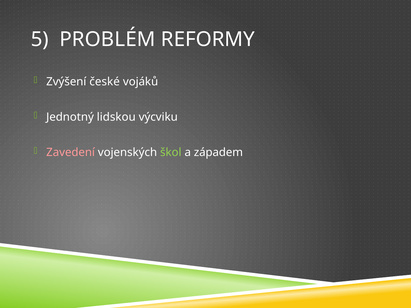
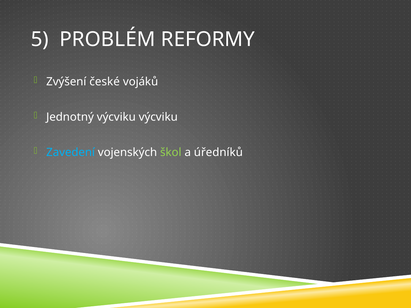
Jednotný lidskou: lidskou -> výcviku (116, 117)
Zavedení colour: pink -> light blue (71, 152)
západem: západem -> úředníků (218, 152)
